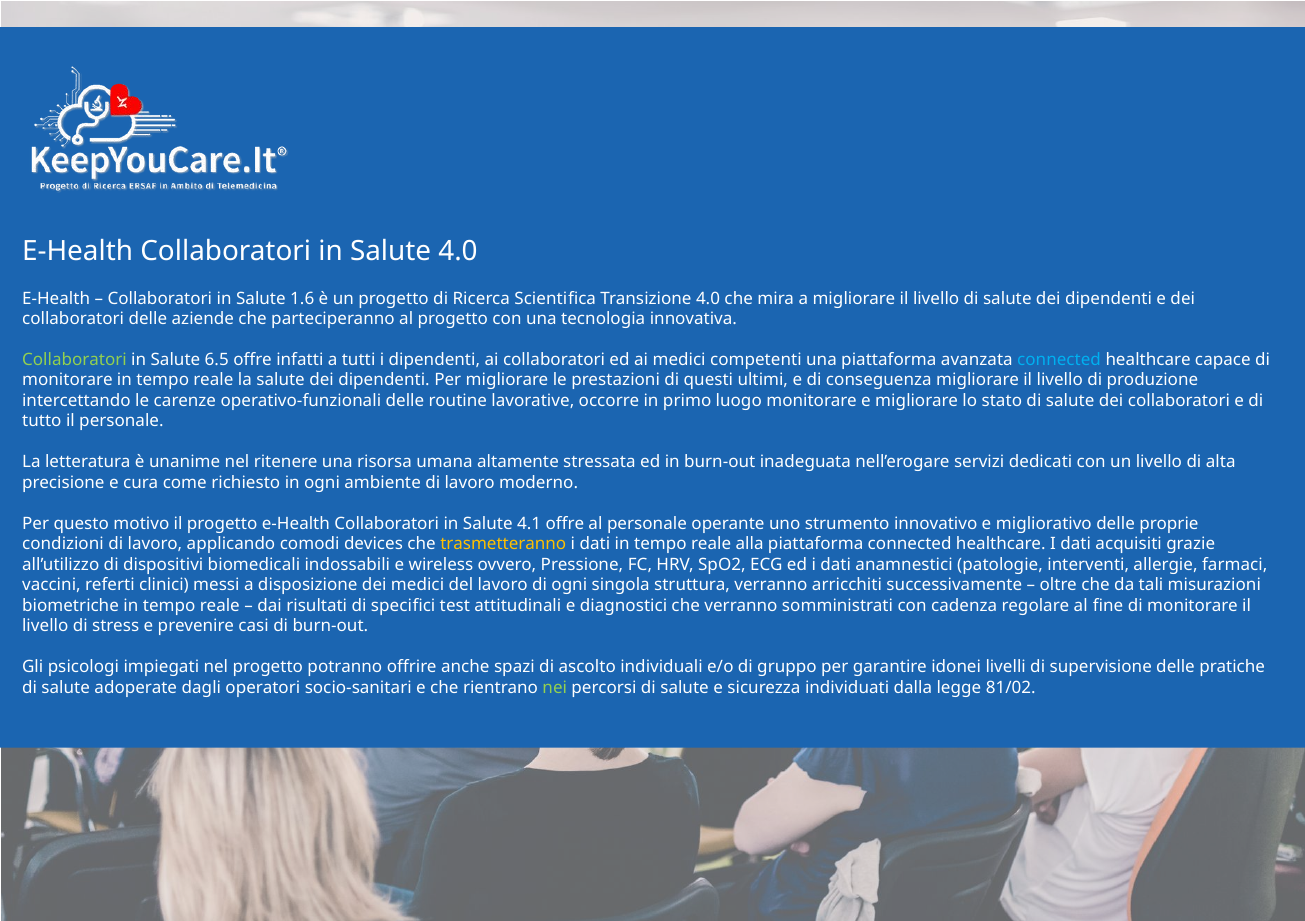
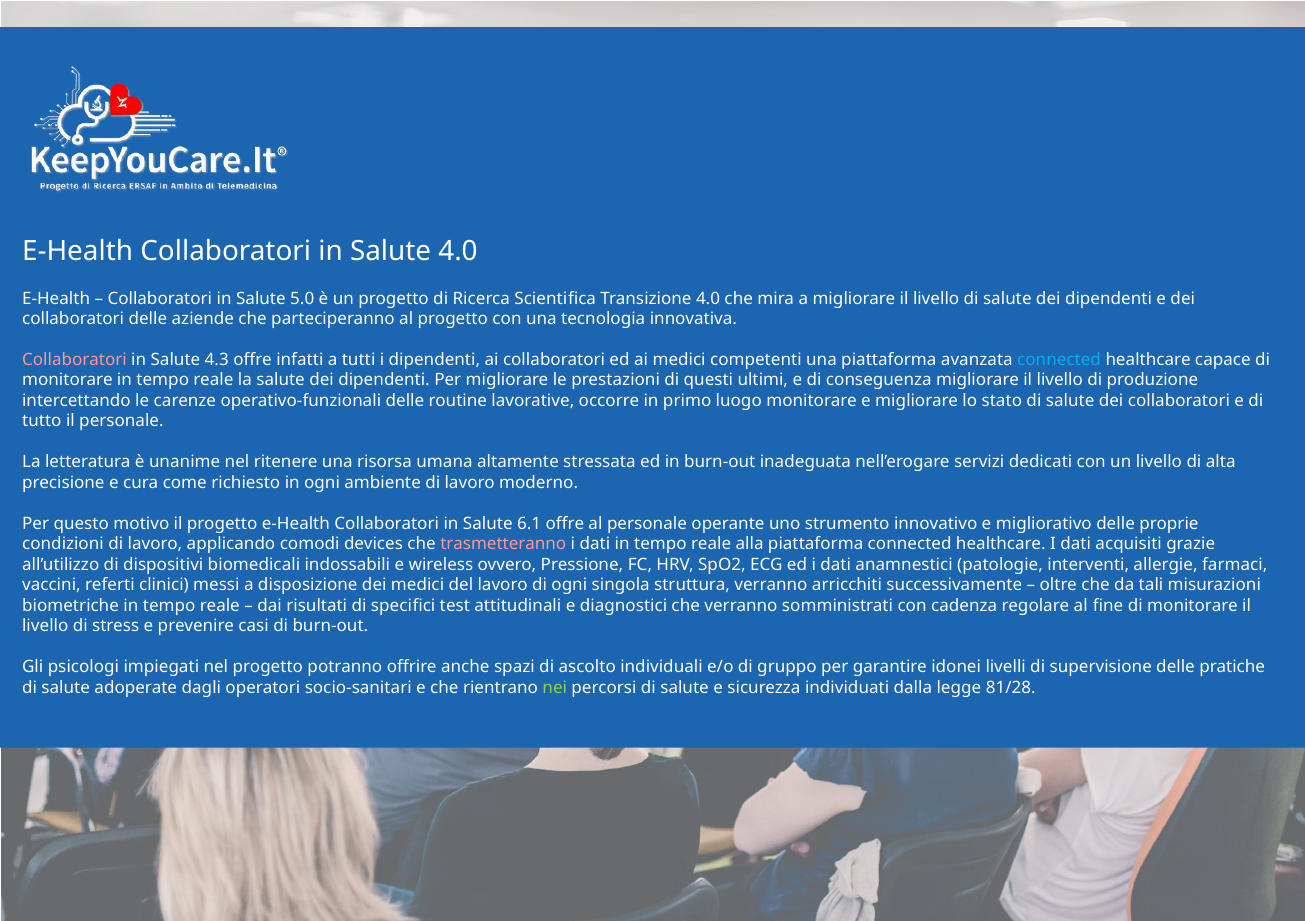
1.6: 1.6 -> 5.0 (302, 298)
Collaboratori colour: light green -> pink (74, 360)
6.5: 6.5 -> 4.3 (217, 360)
4.1: 4.1 -> 6.1 (529, 524)
trasmetteranno colour: yellow -> pink (503, 544)
81/02: 81/02 -> 81/28 (1011, 687)
